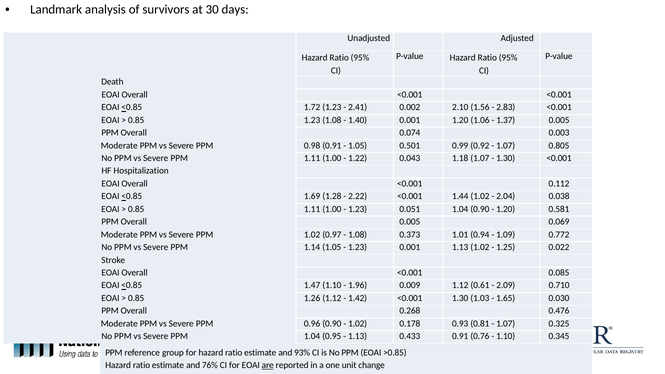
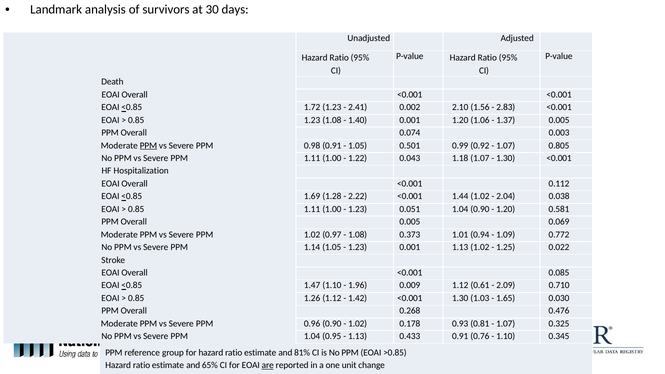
PPM underline: none -> present (148, 146)
93%: 93% -> 81% (302, 353)
76%: 76% -> 65% (210, 365)
